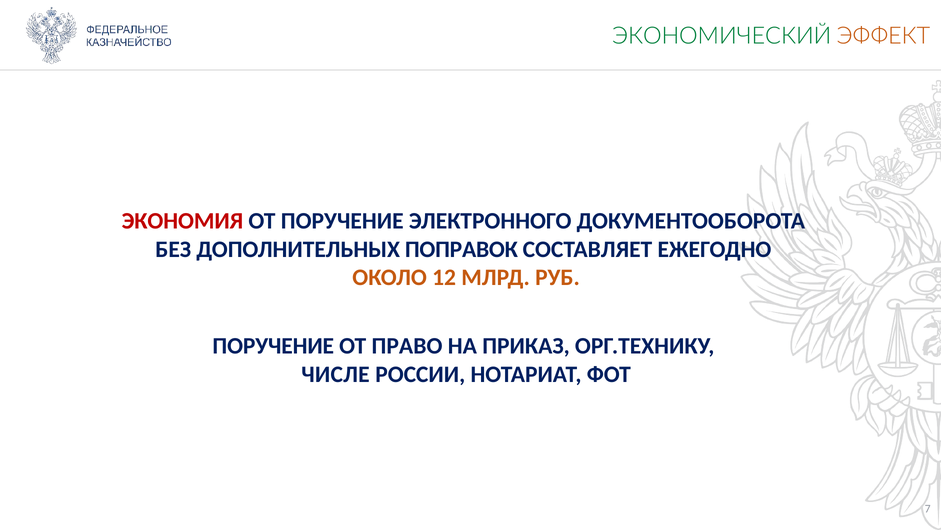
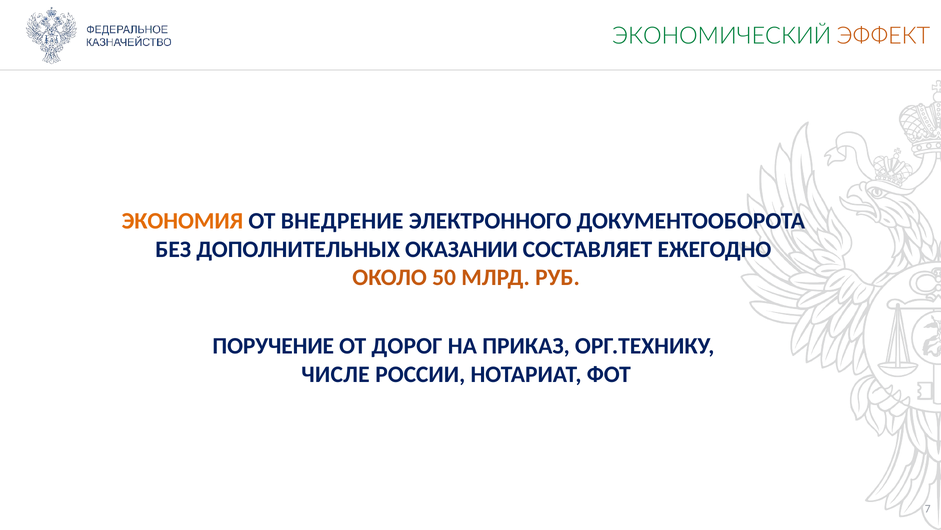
ЭКОНОМИЯ colour: red -> orange (182, 221)
ОТ ПОРУЧЕНИЕ: ПОРУЧЕНИЕ -> ВНЕДРЕНИЕ (342, 221)
ПОПРАВОК: ПОПРАВОК -> ОКАЗАНИИ (461, 249)
12: 12 -> 50 (444, 277)
ПРАВО: ПРАВО -> ДОРОГ (407, 346)
